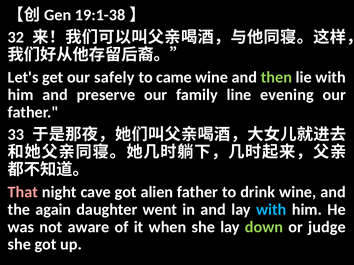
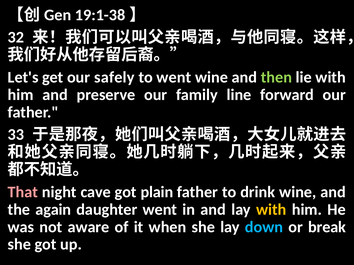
to came: came -> went (174, 77)
evening: evening -> forward (287, 95)
alien: alien -> plain (157, 192)
with colour: light blue -> yellow (271, 210)
down colour: light green -> light blue (264, 227)
judge: judge -> break (327, 227)
